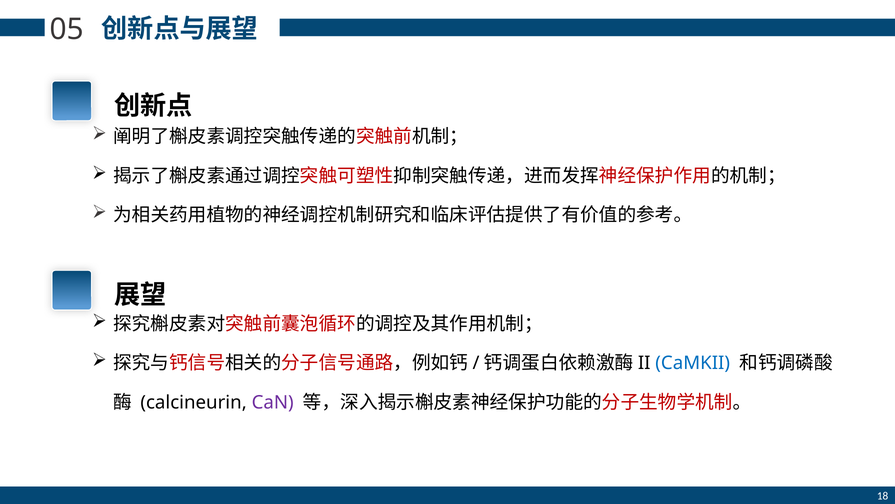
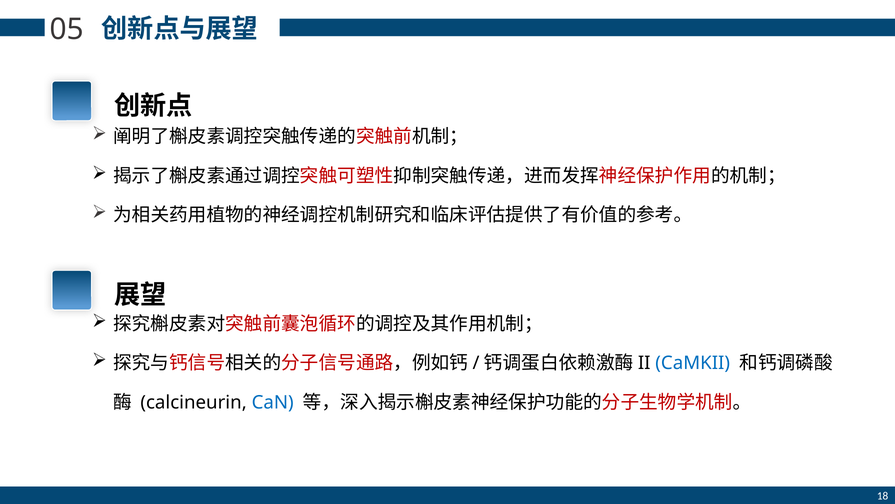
CaN colour: purple -> blue (273, 402)
